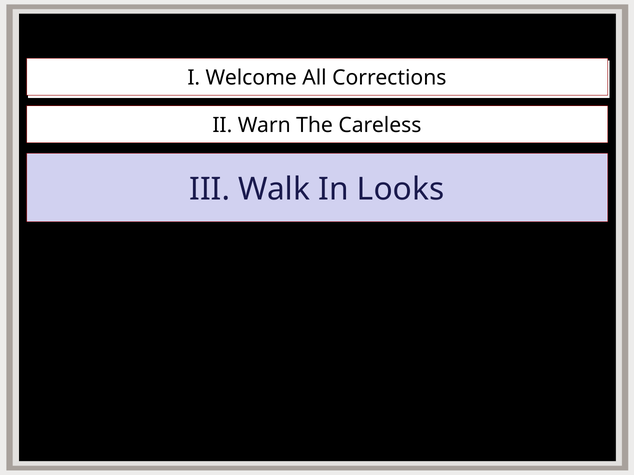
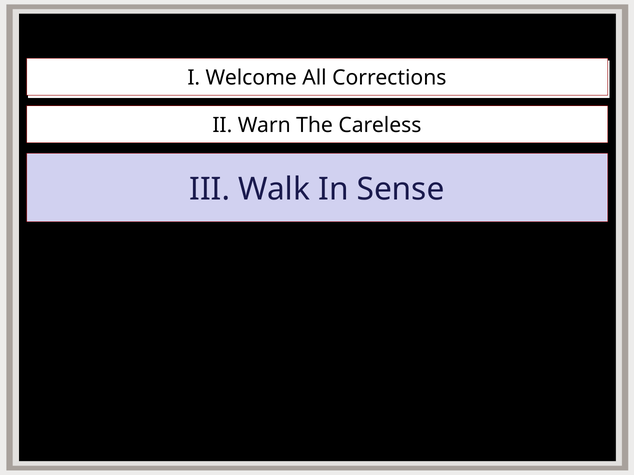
Looks: Looks -> Sense (401, 190)
